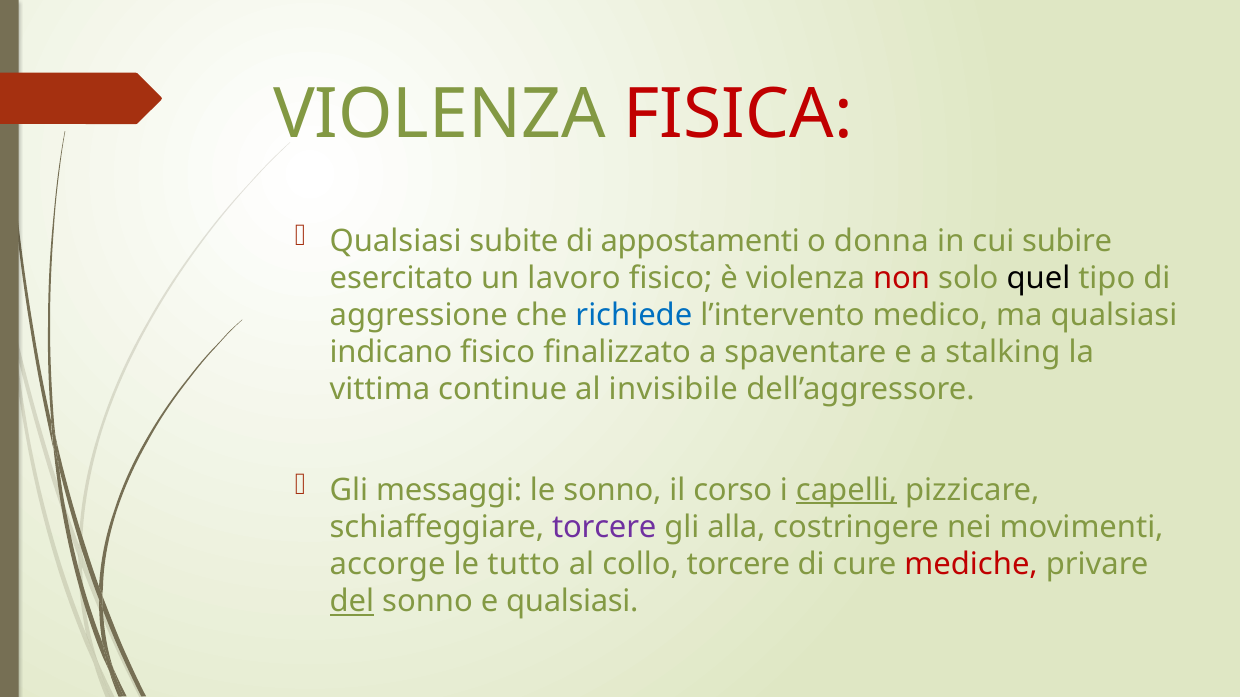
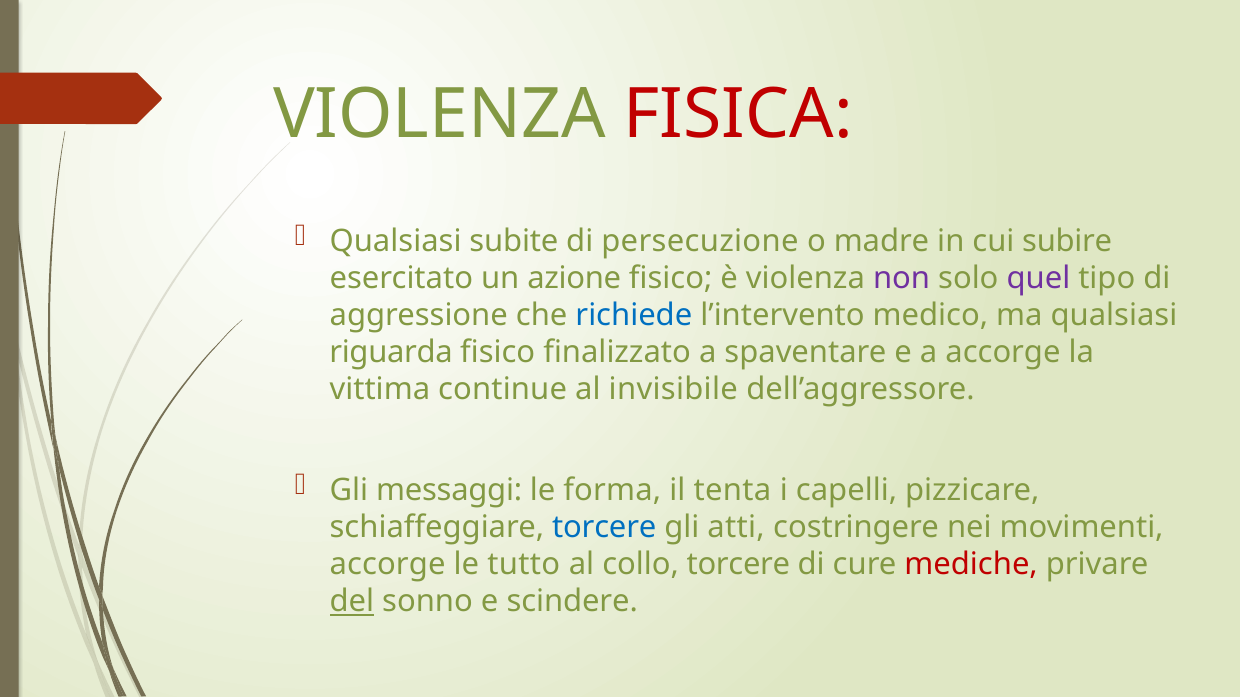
appostamenti: appostamenti -> persecuzione (700, 241)
donna: donna -> madre (882, 241)
lavoro: lavoro -> azione (574, 278)
non colour: red -> purple (902, 278)
quel colour: black -> purple (1038, 278)
indicano: indicano -> riguarda (391, 353)
a stalking: stalking -> accorge (1003, 353)
le sonno: sonno -> forma (612, 490)
corso: corso -> tenta (732, 490)
capelli underline: present -> none (847, 490)
torcere colour: purple -> blue (604, 527)
alla: alla -> atti (736, 527)
e qualsiasi: qualsiasi -> scindere (572, 602)
